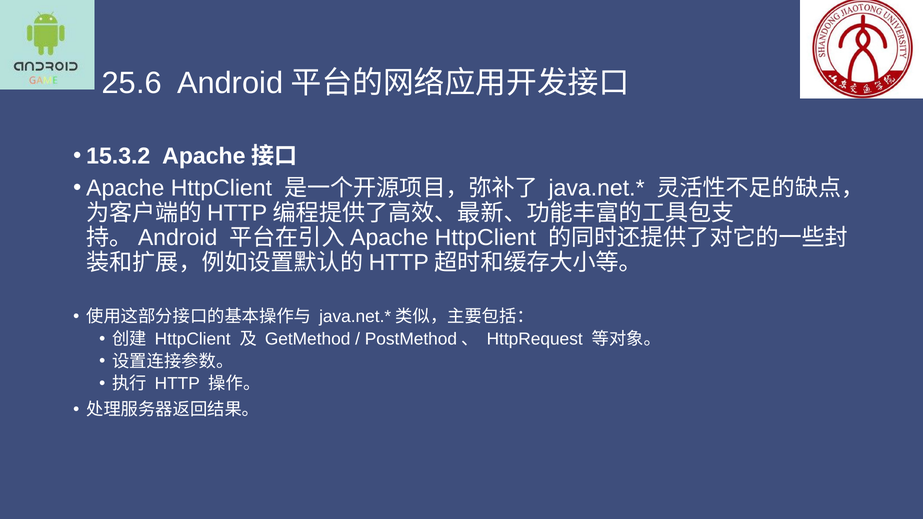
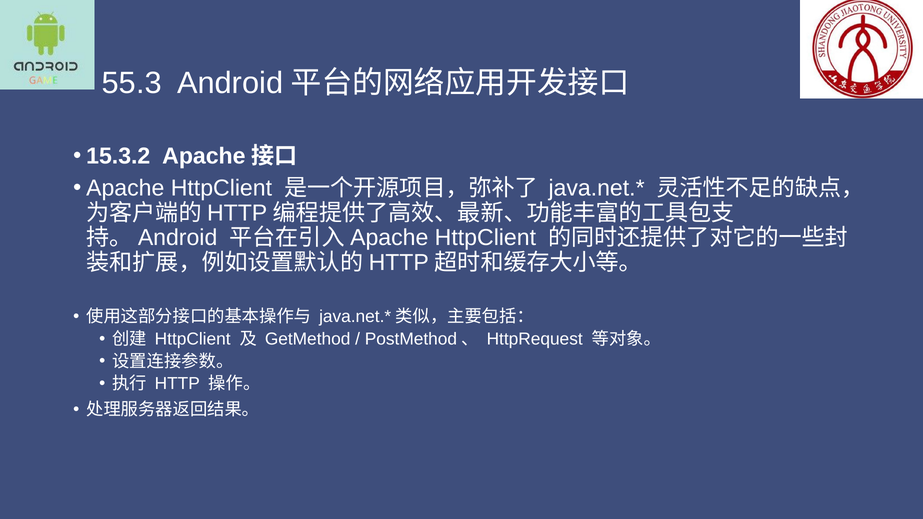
25.6: 25.6 -> 55.3 (132, 83)
